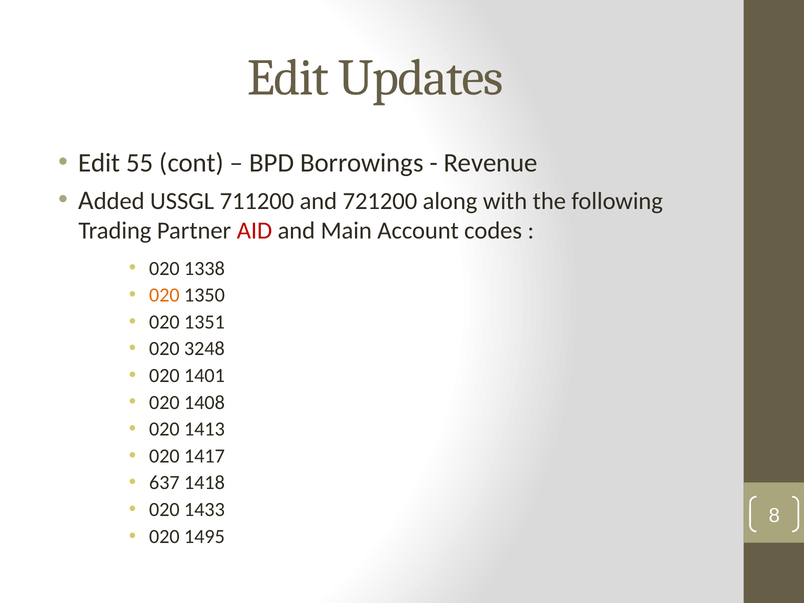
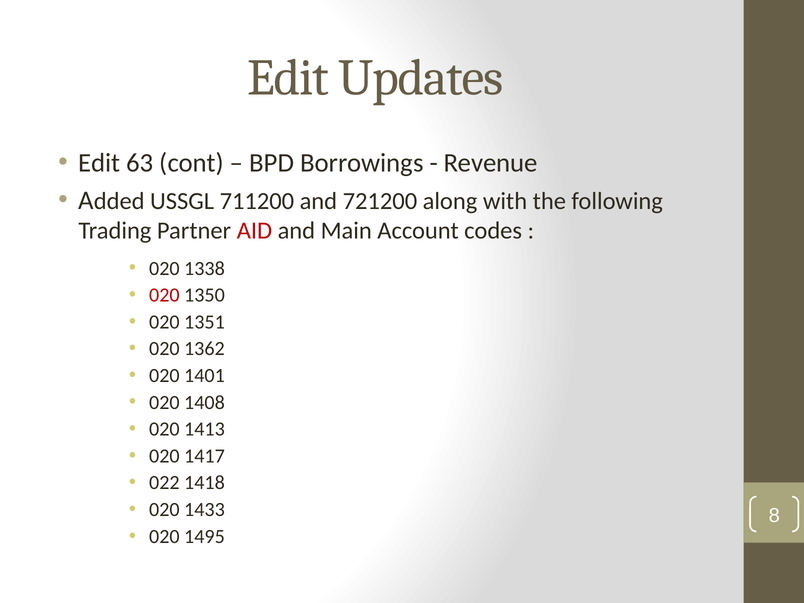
55: 55 -> 63 (140, 163)
020 colour: orange -> red (164, 295)
3248: 3248 -> 1362 (204, 349)
637: 637 -> 022 (164, 483)
